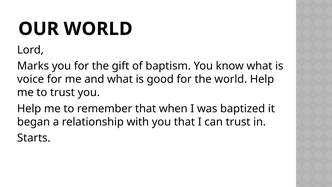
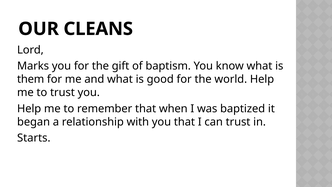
OUR WORLD: WORLD -> CLEANS (98, 29)
voice: voice -> them (31, 79)
